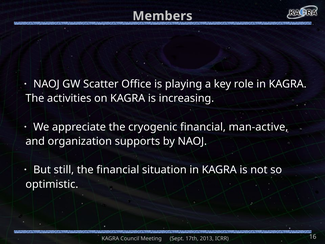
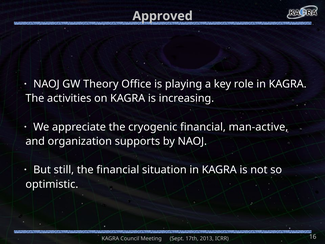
Members: Members -> Approved (163, 16)
Scatter: Scatter -> Theory (101, 84)
